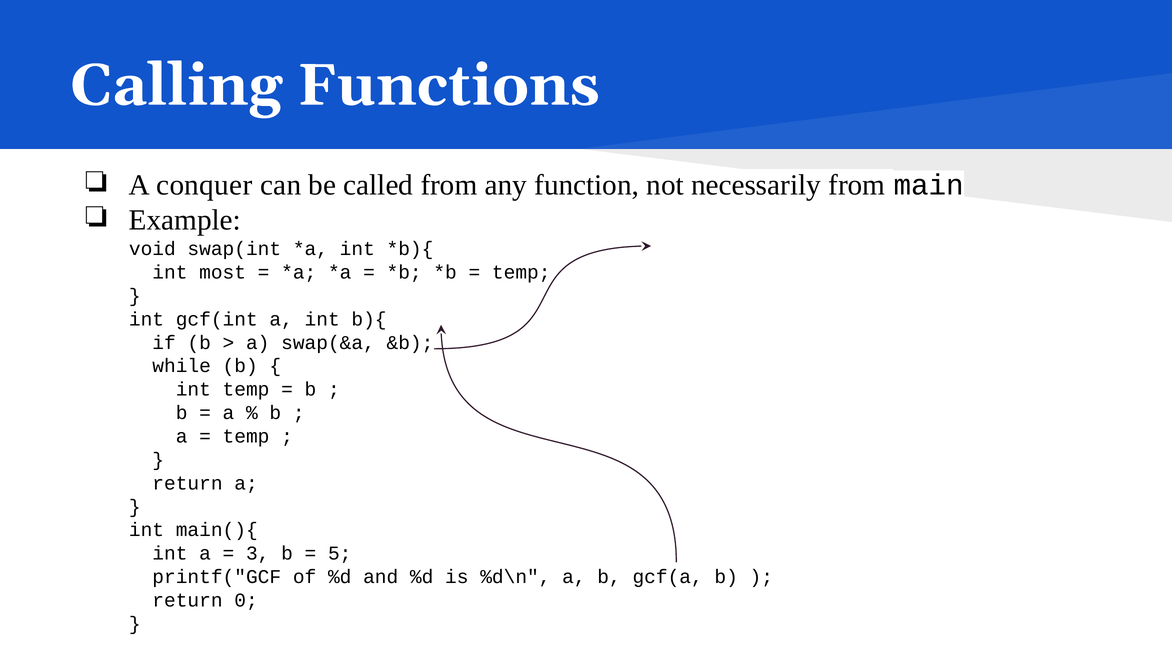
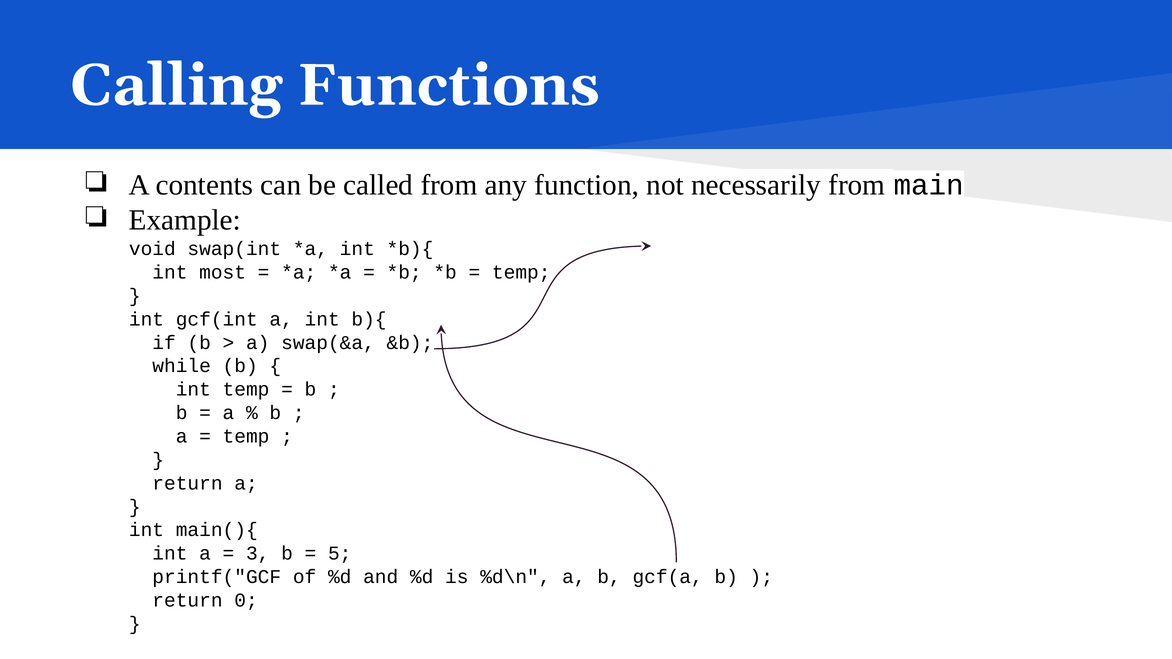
conquer: conquer -> contents (204, 185)
